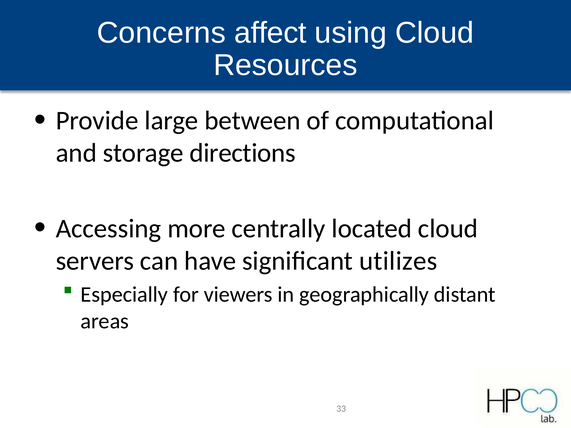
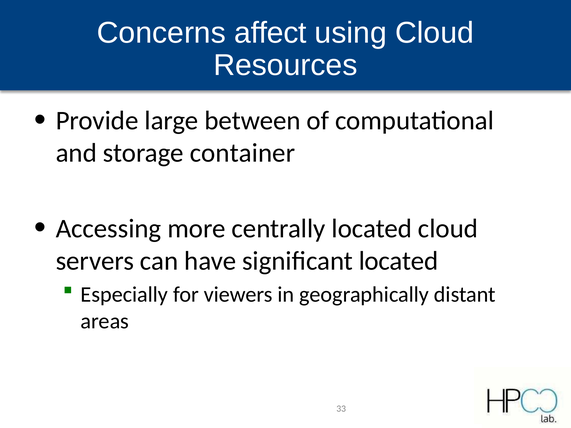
directions: directions -> container (242, 153)
significant utilizes: utilizes -> located (398, 261)
